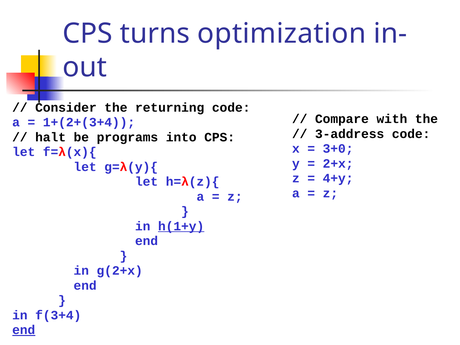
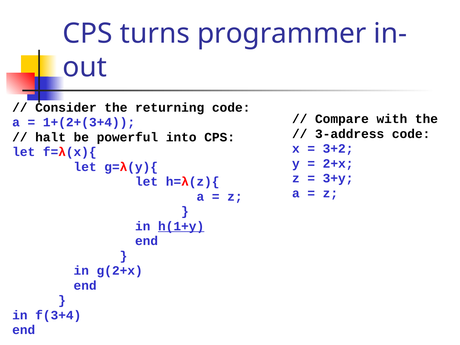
optimization: optimization -> programmer (282, 33)
programs: programs -> powerful (127, 137)
3+0: 3+0 -> 3+2 (338, 149)
4+y: 4+y -> 3+y (338, 178)
end underline: present -> none (24, 330)
